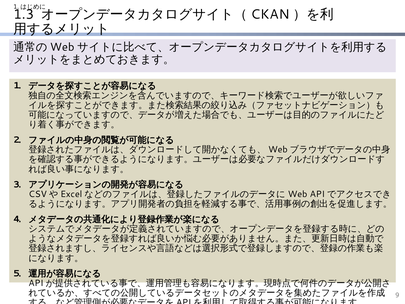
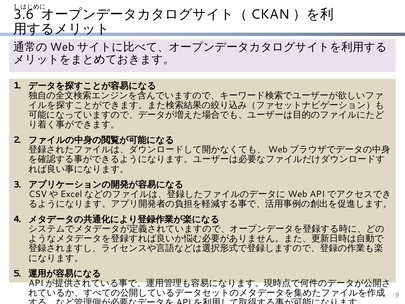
1.3: 1.3 -> 3.6 (24, 15)
